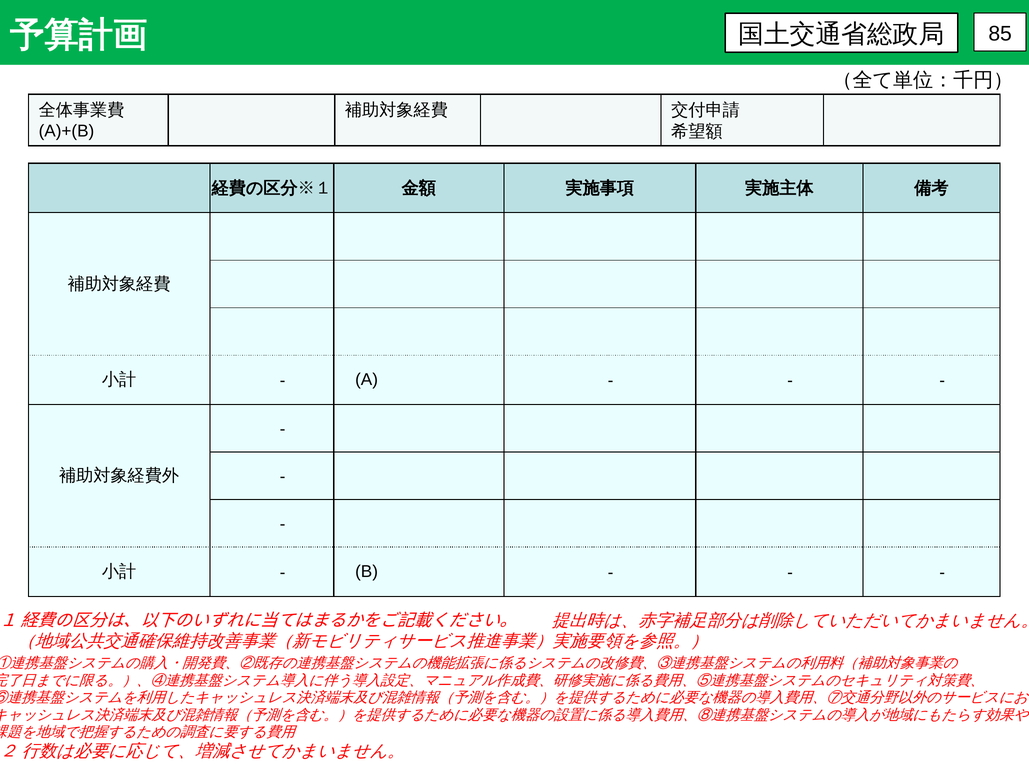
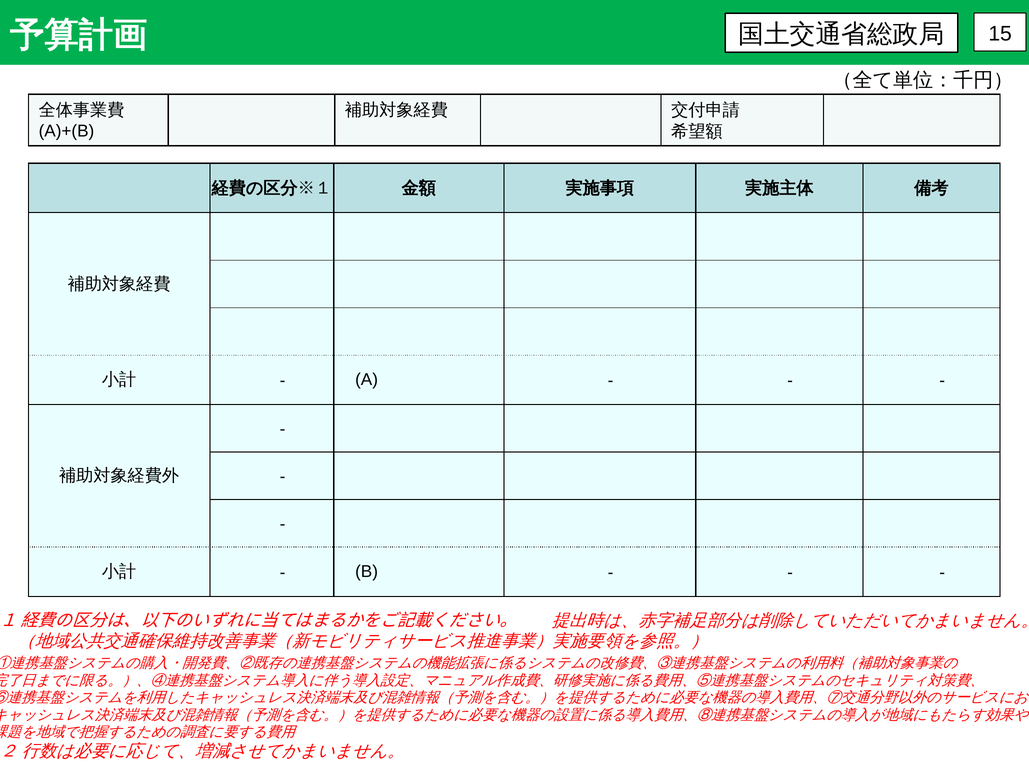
85: 85 -> 15 (1000, 34)
